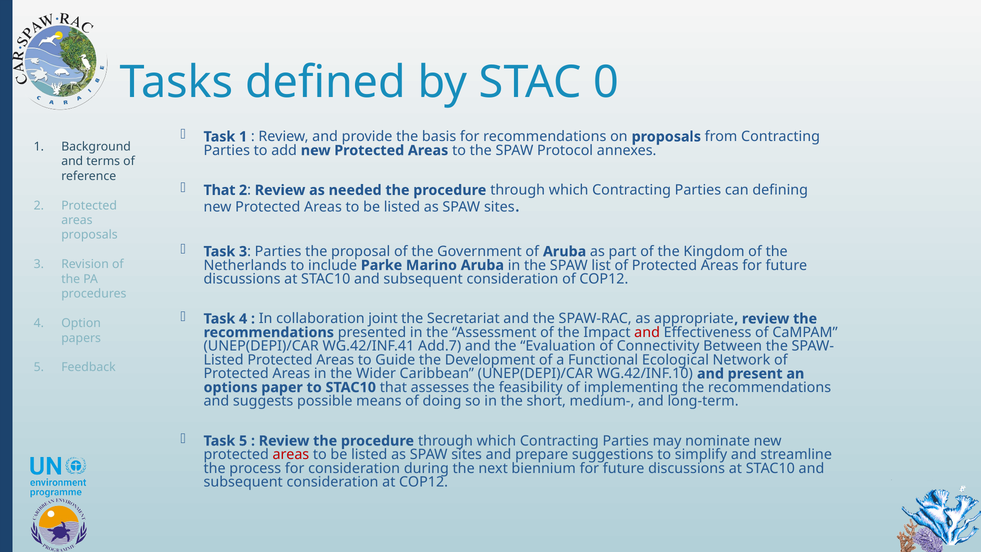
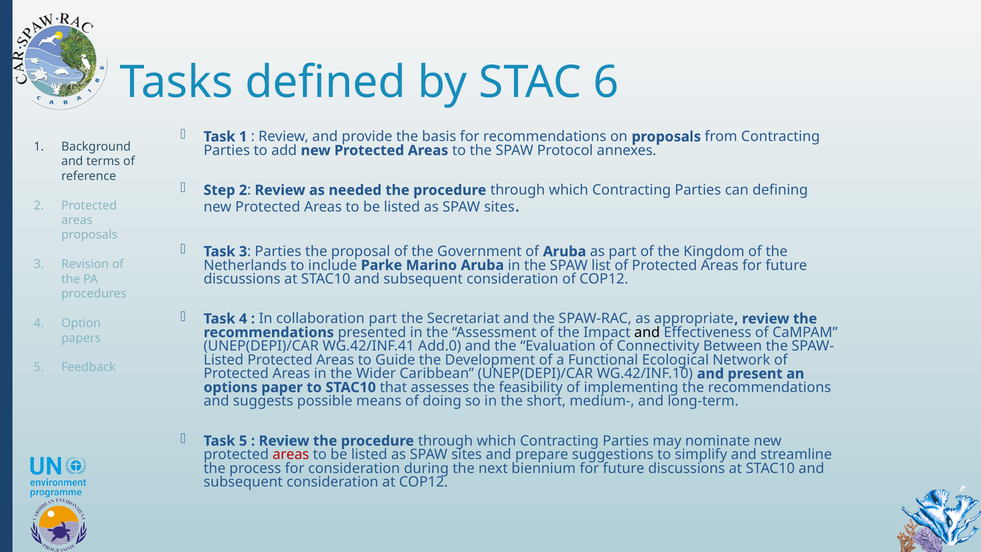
0: 0 -> 6 (606, 82)
That: That -> Step (219, 190)
collaboration joint: joint -> part (383, 319)
and colour: red -> black (647, 332)
Add.7: Add.7 -> Add.0 (440, 346)
